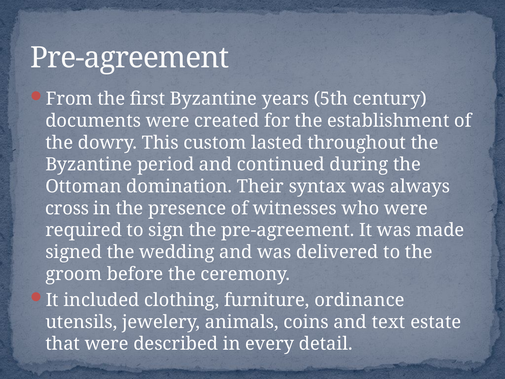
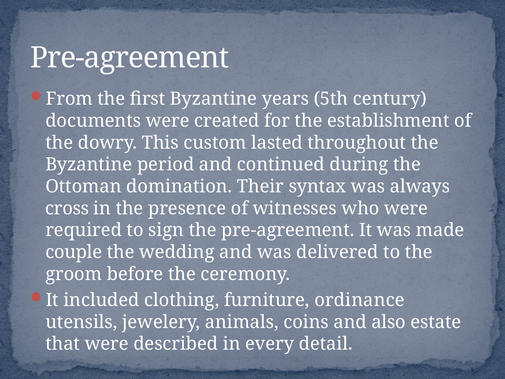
signed: signed -> couple (74, 252)
text: text -> also (389, 322)
